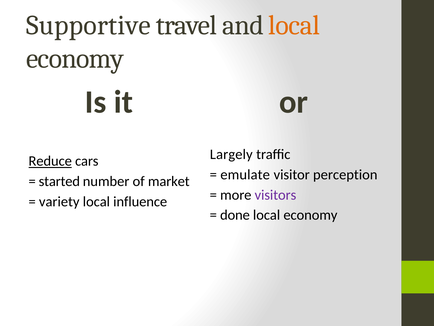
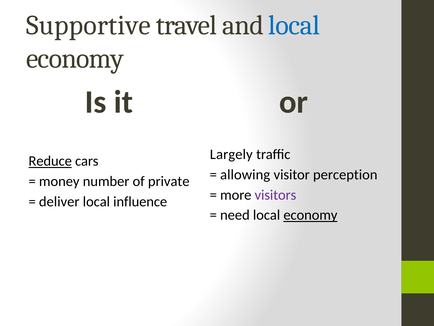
local colour: orange -> blue (294, 25)
emulate: emulate -> allowing (245, 174)
started: started -> money (59, 181)
market: market -> private (169, 181)
variety: variety -> deliver (59, 201)
done: done -> need (235, 215)
economy underline: none -> present (310, 215)
